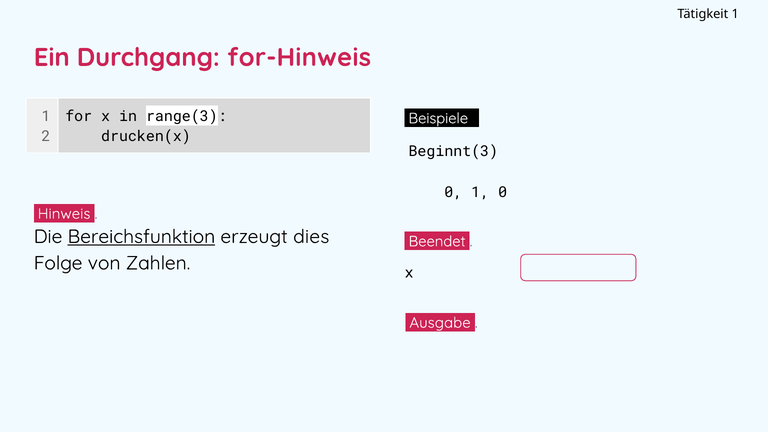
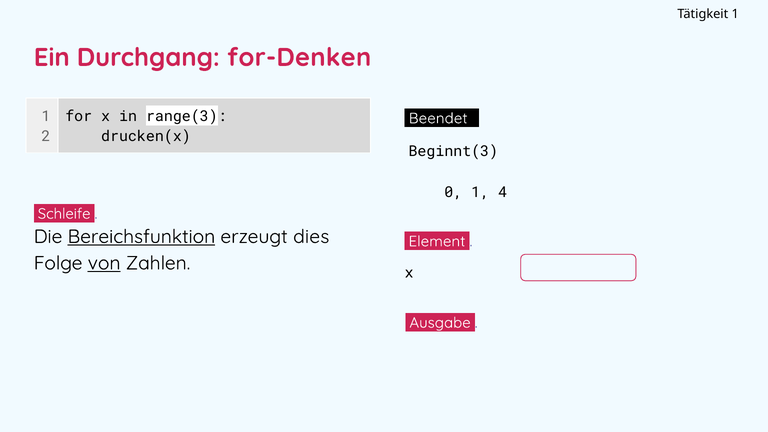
for-Hinweis: for-Hinweis -> for-Denken (299, 57)
Beispiele: Beispiele -> Beendet (438, 118)
1 0: 0 -> 4 (503, 192)
Hinweis: Hinweis -> Schleife (64, 214)
Beendet: Beendet -> Element (437, 241)
von underline: none -> present (104, 263)
